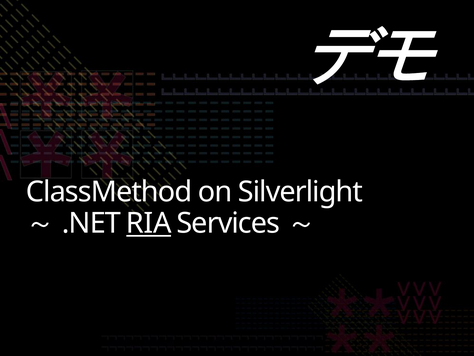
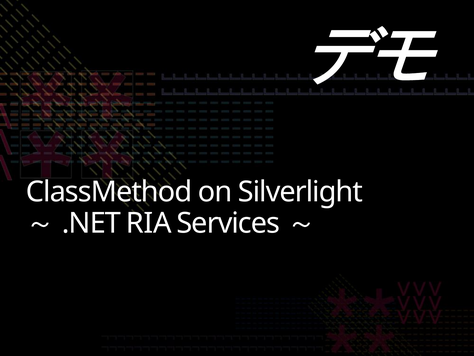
RIA underline: present -> none (149, 223)
